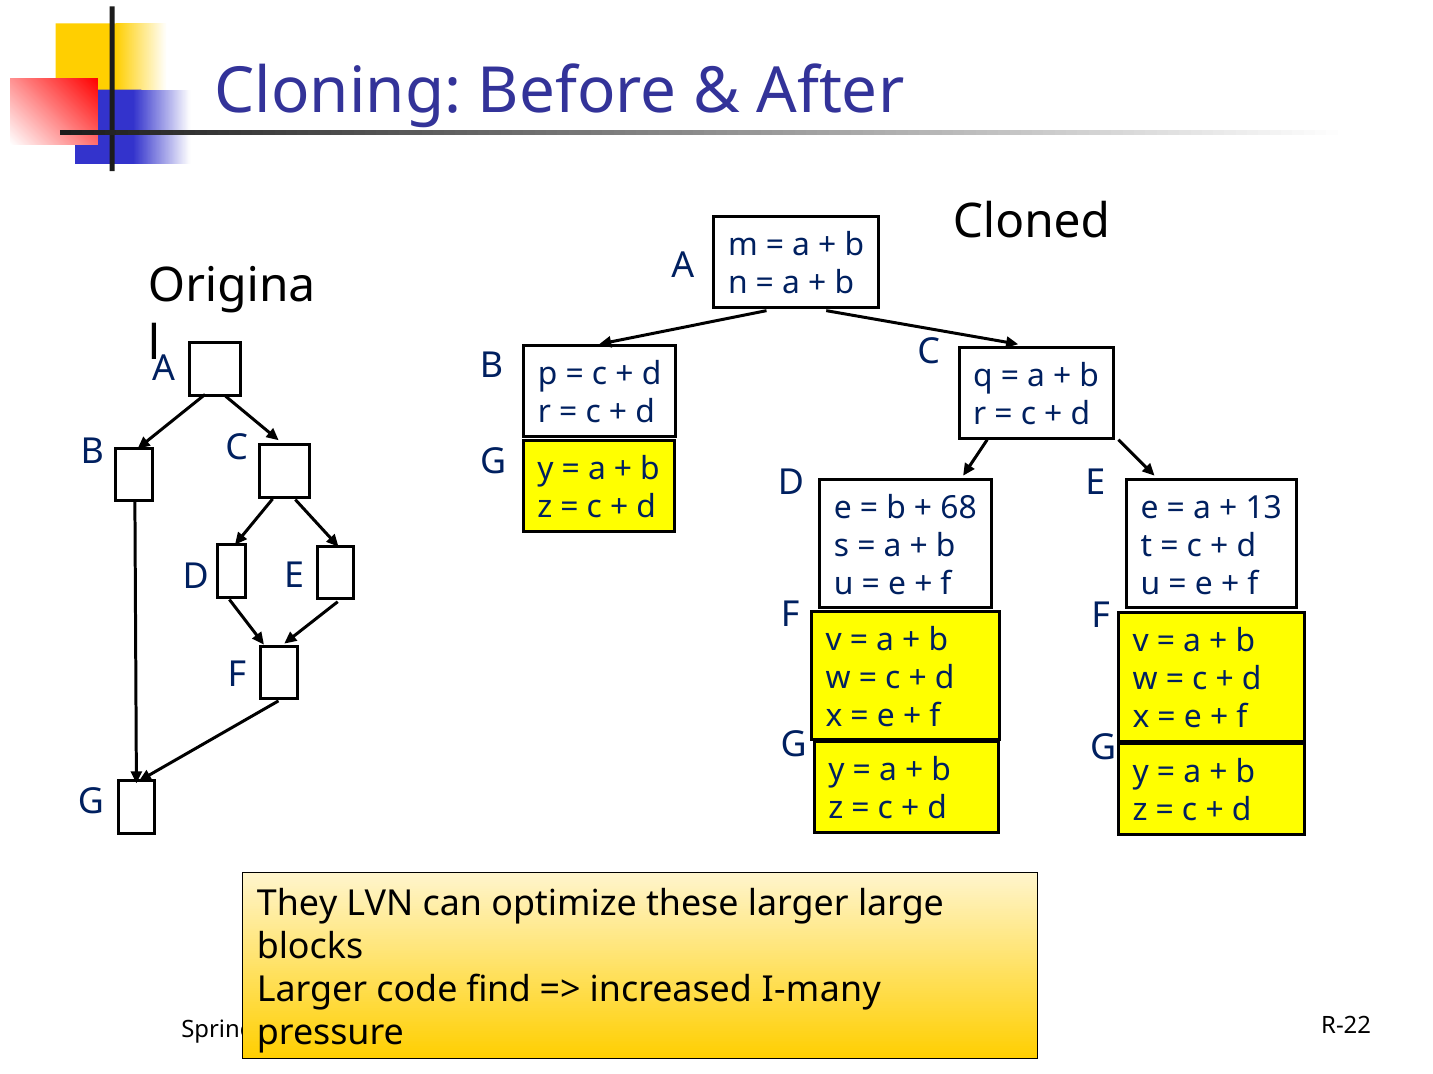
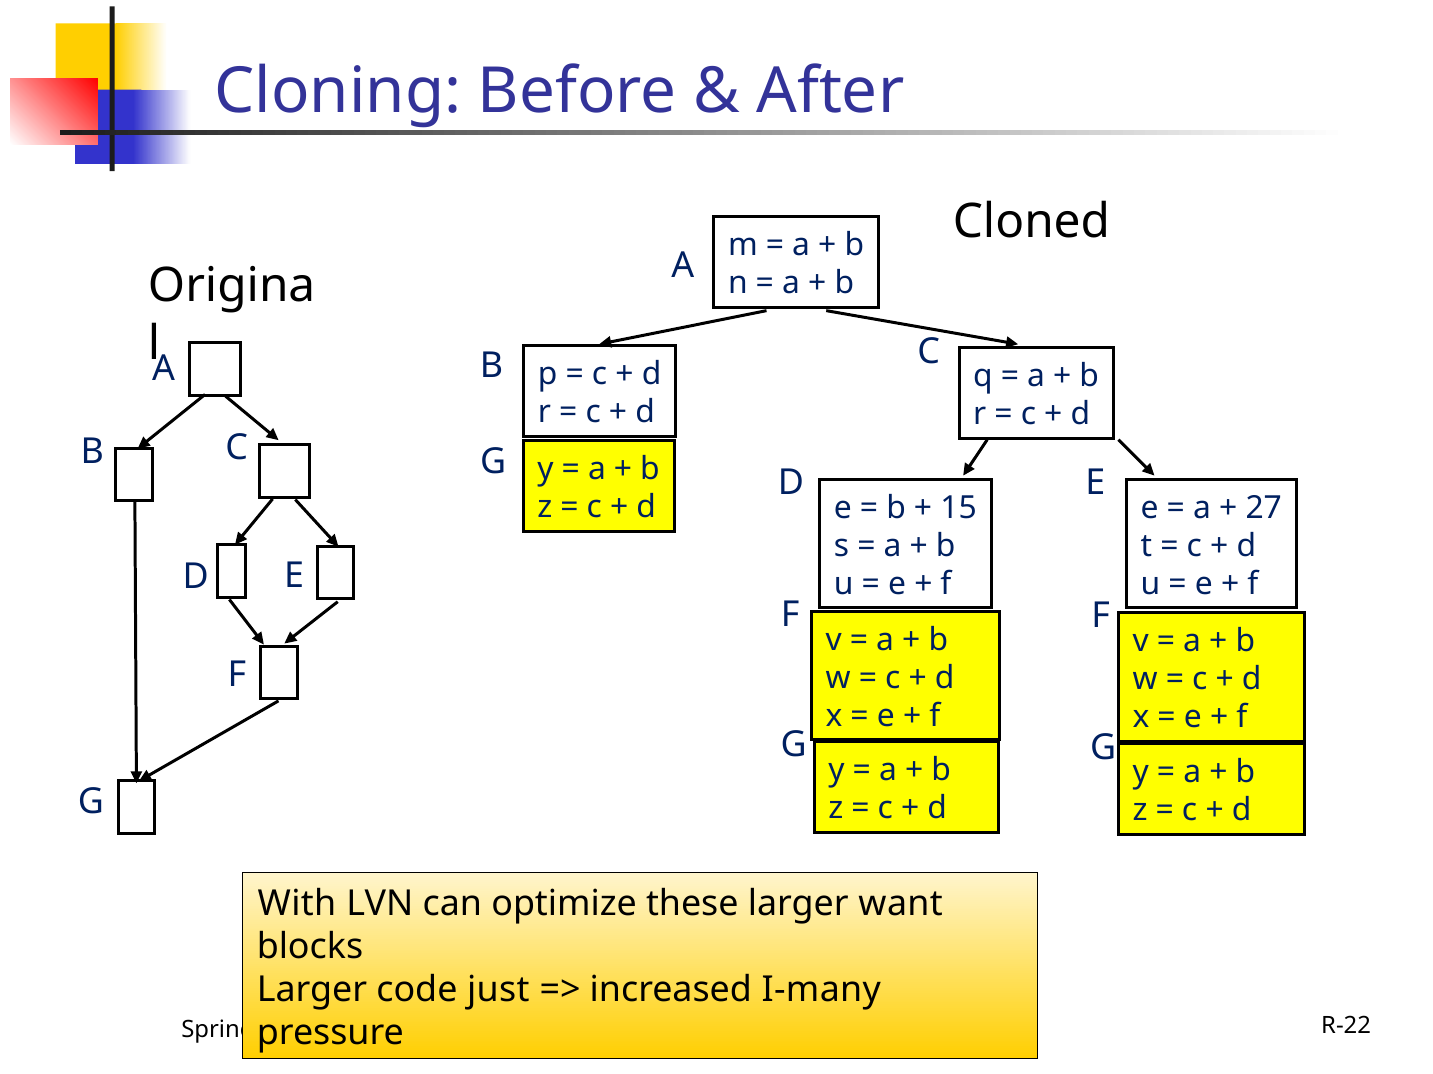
68: 68 -> 15 (959, 508)
13: 13 -> 27 (1264, 508)
They: They -> With (297, 905)
large: large -> want (901, 905)
find: find -> just (498, 991)
